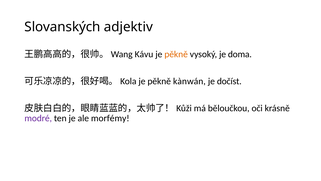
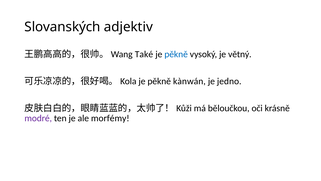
Kávu: Kávu -> Také (144, 54)
pěkně colour: orange -> blue (176, 54)
doma: doma -> větný (240, 54)
dočíst: dočíst -> jedno (229, 81)
